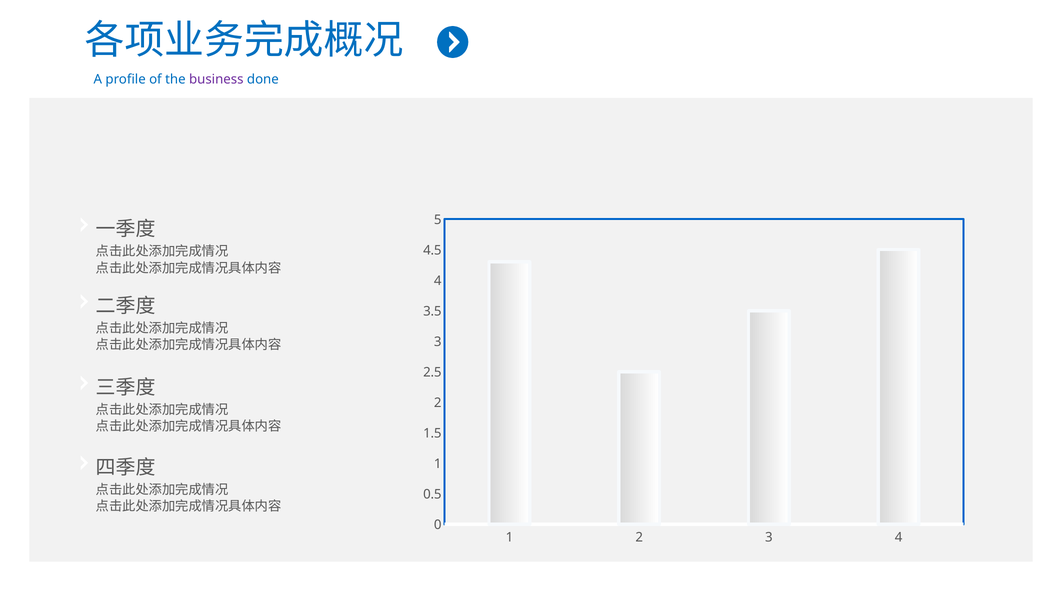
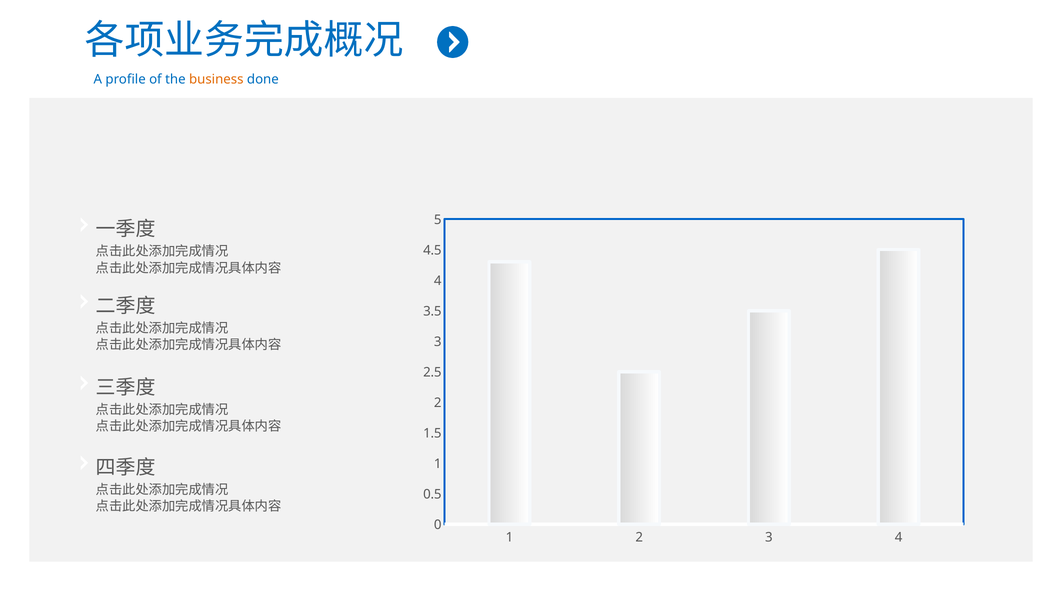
business colour: purple -> orange (216, 79)
